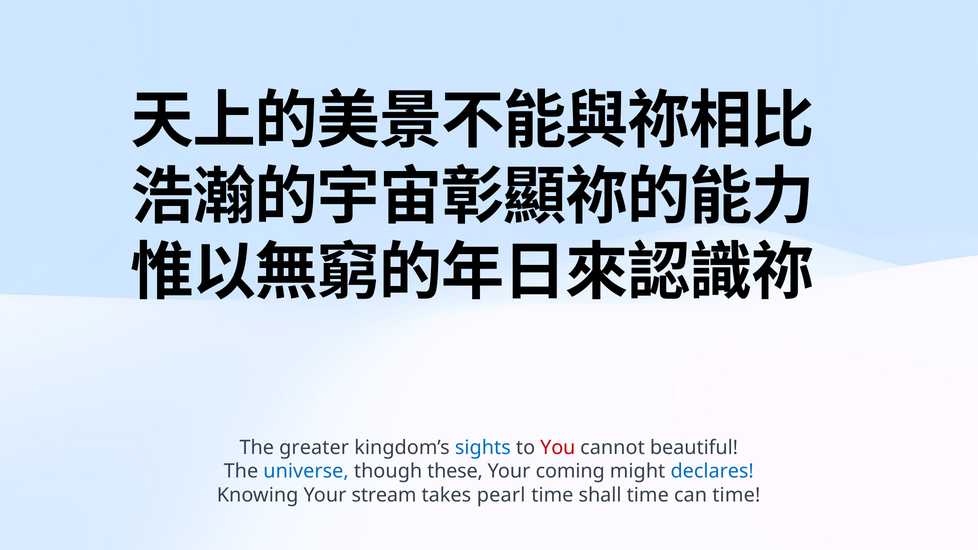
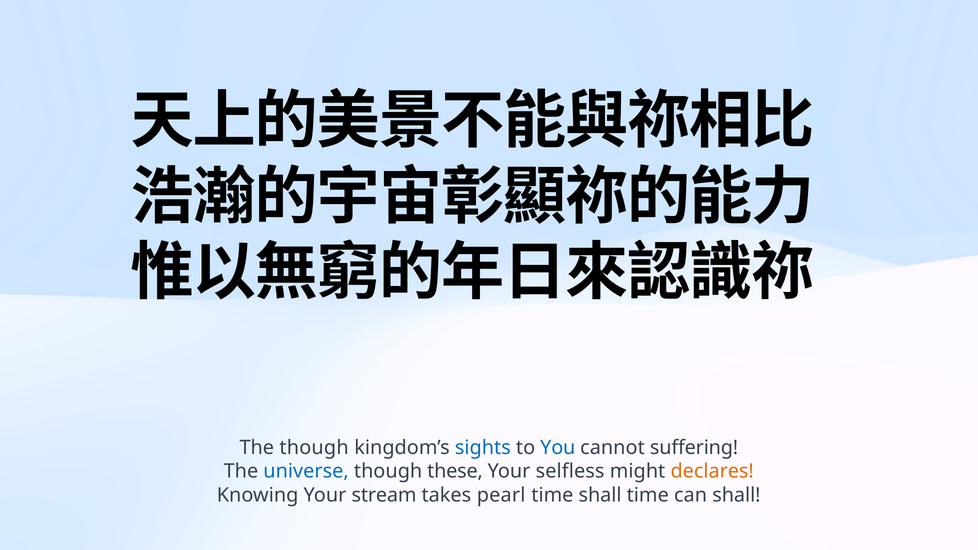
The greater: greater -> though (314, 448)
You colour: red -> blue (558, 448)
beautiful: beautiful -> suffering (694, 448)
coming: coming -> selfless (570, 471)
declares colour: blue -> orange (712, 471)
can time: time -> shall (736, 495)
